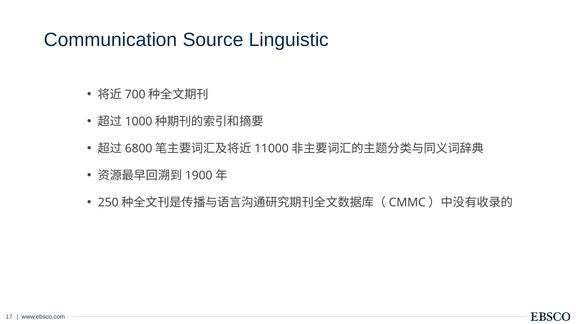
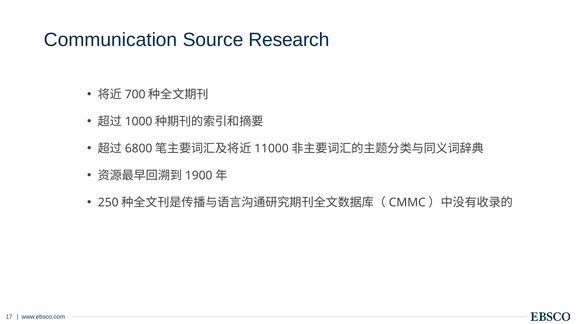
Linguistic: Linguistic -> Research (289, 40)
